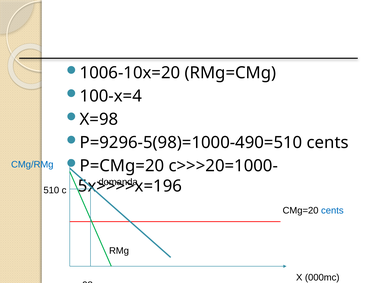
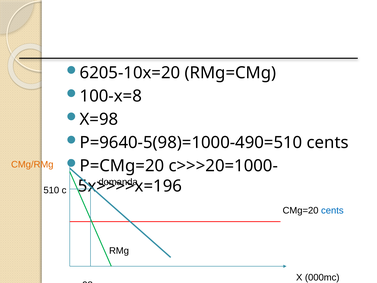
1006-10x=20: 1006-10x=20 -> 6205-10x=20 (130, 73)
100-x=4: 100-x=4 -> 100-x=8 (111, 96)
P=9296-5(98)=1000-490=510: P=9296-5(98)=1000-490=510 -> P=9640-5(98)=1000-490=510 (191, 143)
CMg/RMg colour: blue -> orange (32, 164)
